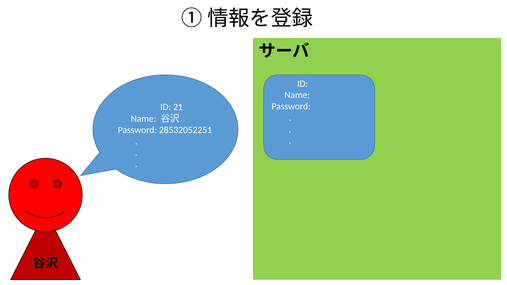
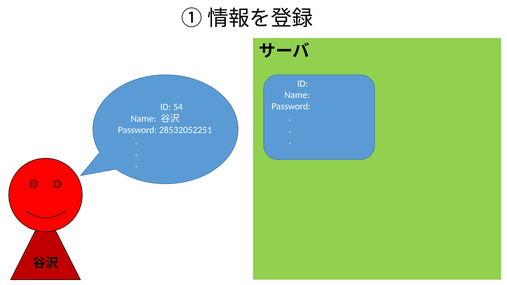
21: 21 -> 54 (178, 107)
